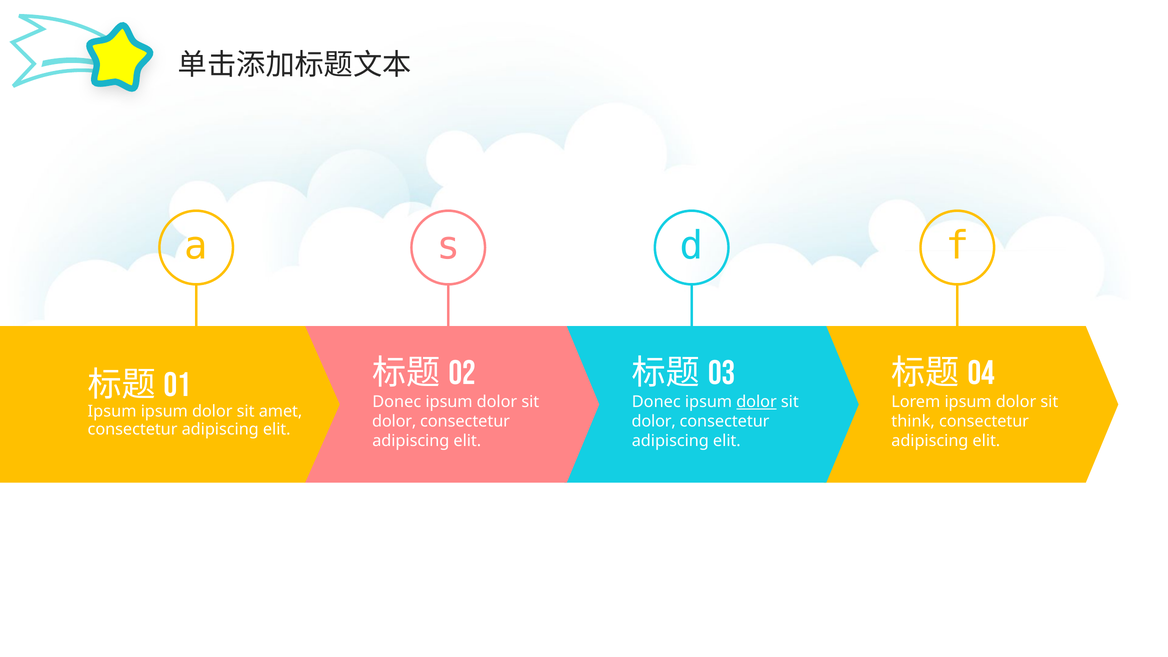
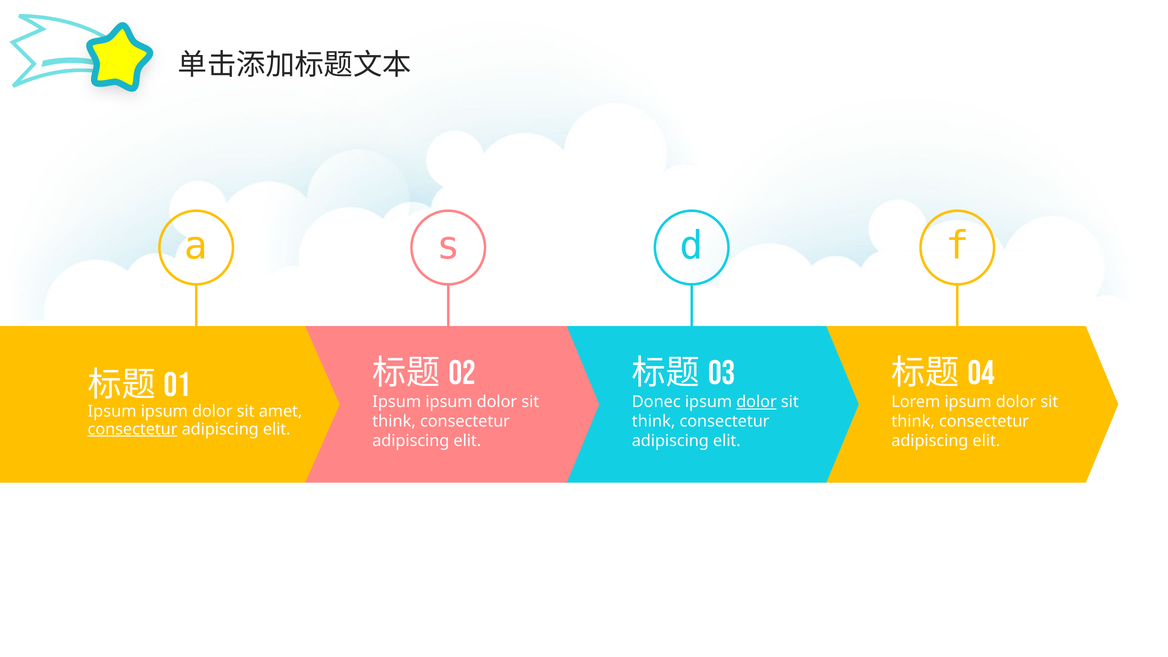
Donec: Donec -> Ipsum (397, 402)
dolor: dolor -> think (394, 422)
dolor: dolor -> think (654, 422)
consectetur underline: none -> present (133, 429)
